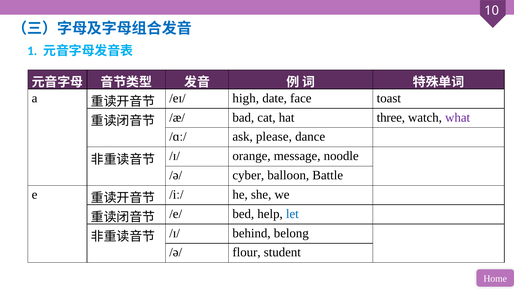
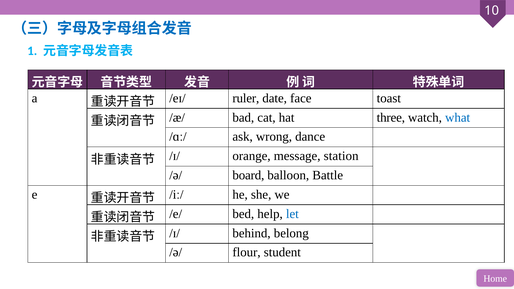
high: high -> ruler (246, 98)
what colour: purple -> blue (458, 117)
please: please -> wrong (274, 137)
noodle: noodle -> station (341, 156)
cyber: cyber -> board (248, 175)
